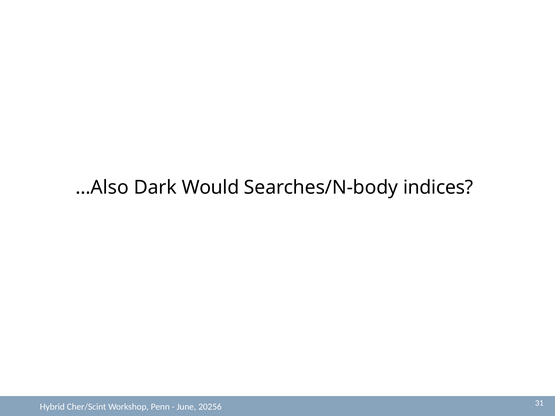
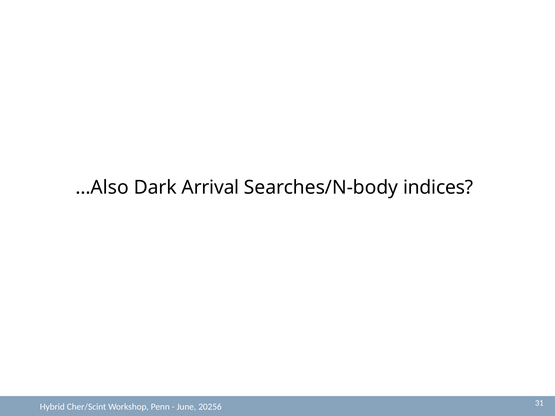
Would: Would -> Arrival (210, 188)
